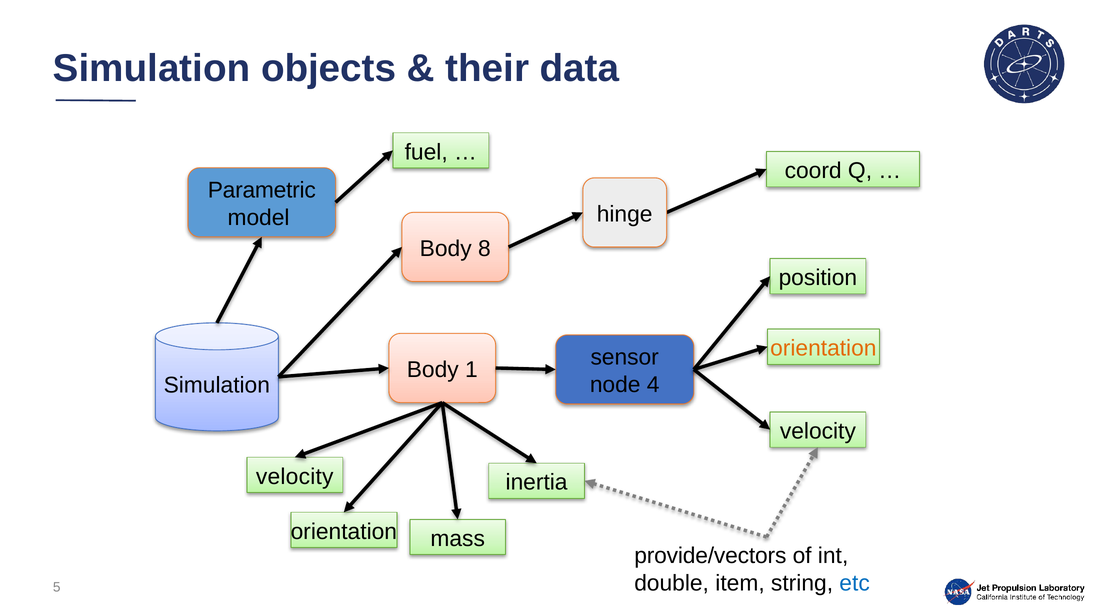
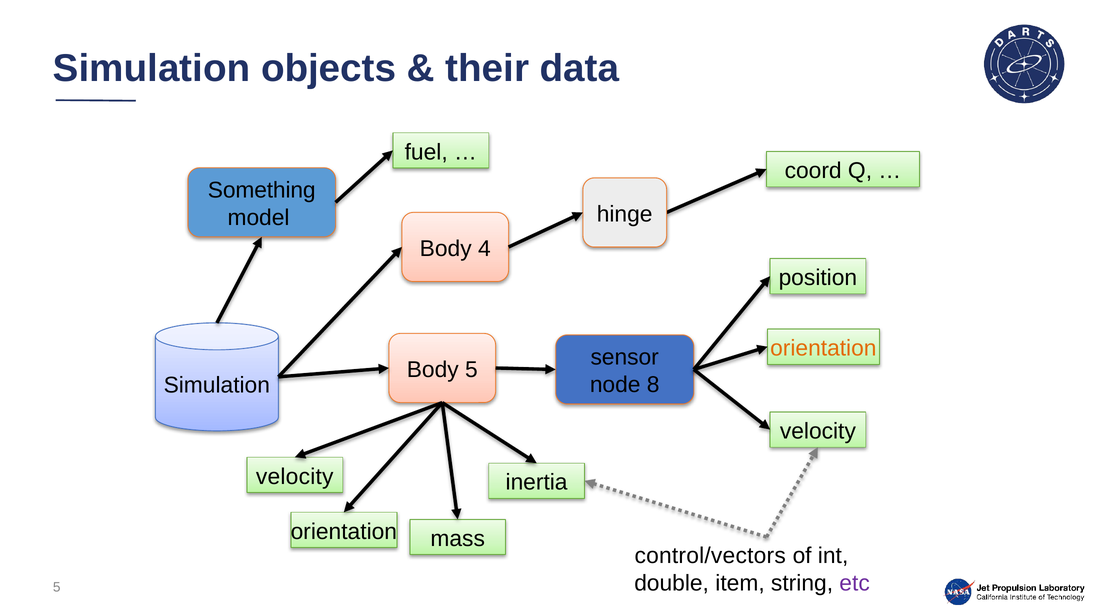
Parametric: Parametric -> Something (262, 190)
8: 8 -> 4 (484, 248)
Body 1: 1 -> 5 (471, 369)
4: 4 -> 8 (653, 385)
provide/vectors: provide/vectors -> control/vectors (710, 556)
etc colour: blue -> purple (855, 583)
